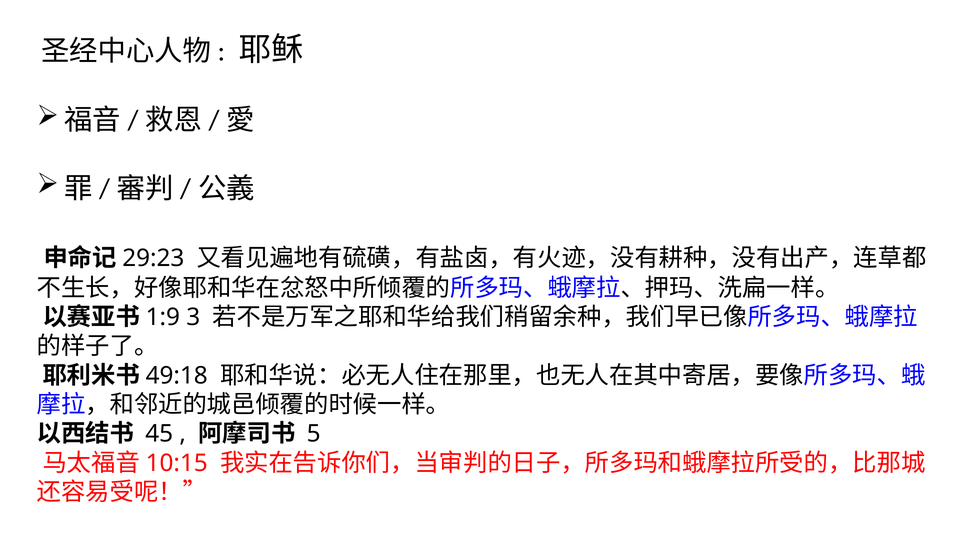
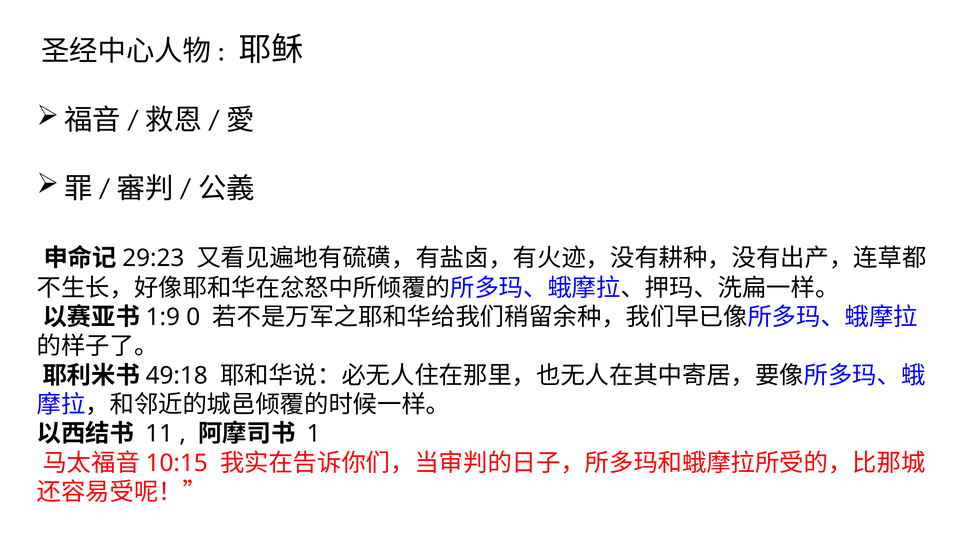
3: 3 -> 0 (193, 317)
45: 45 -> 11 (159, 434)
5: 5 -> 1 (314, 434)
